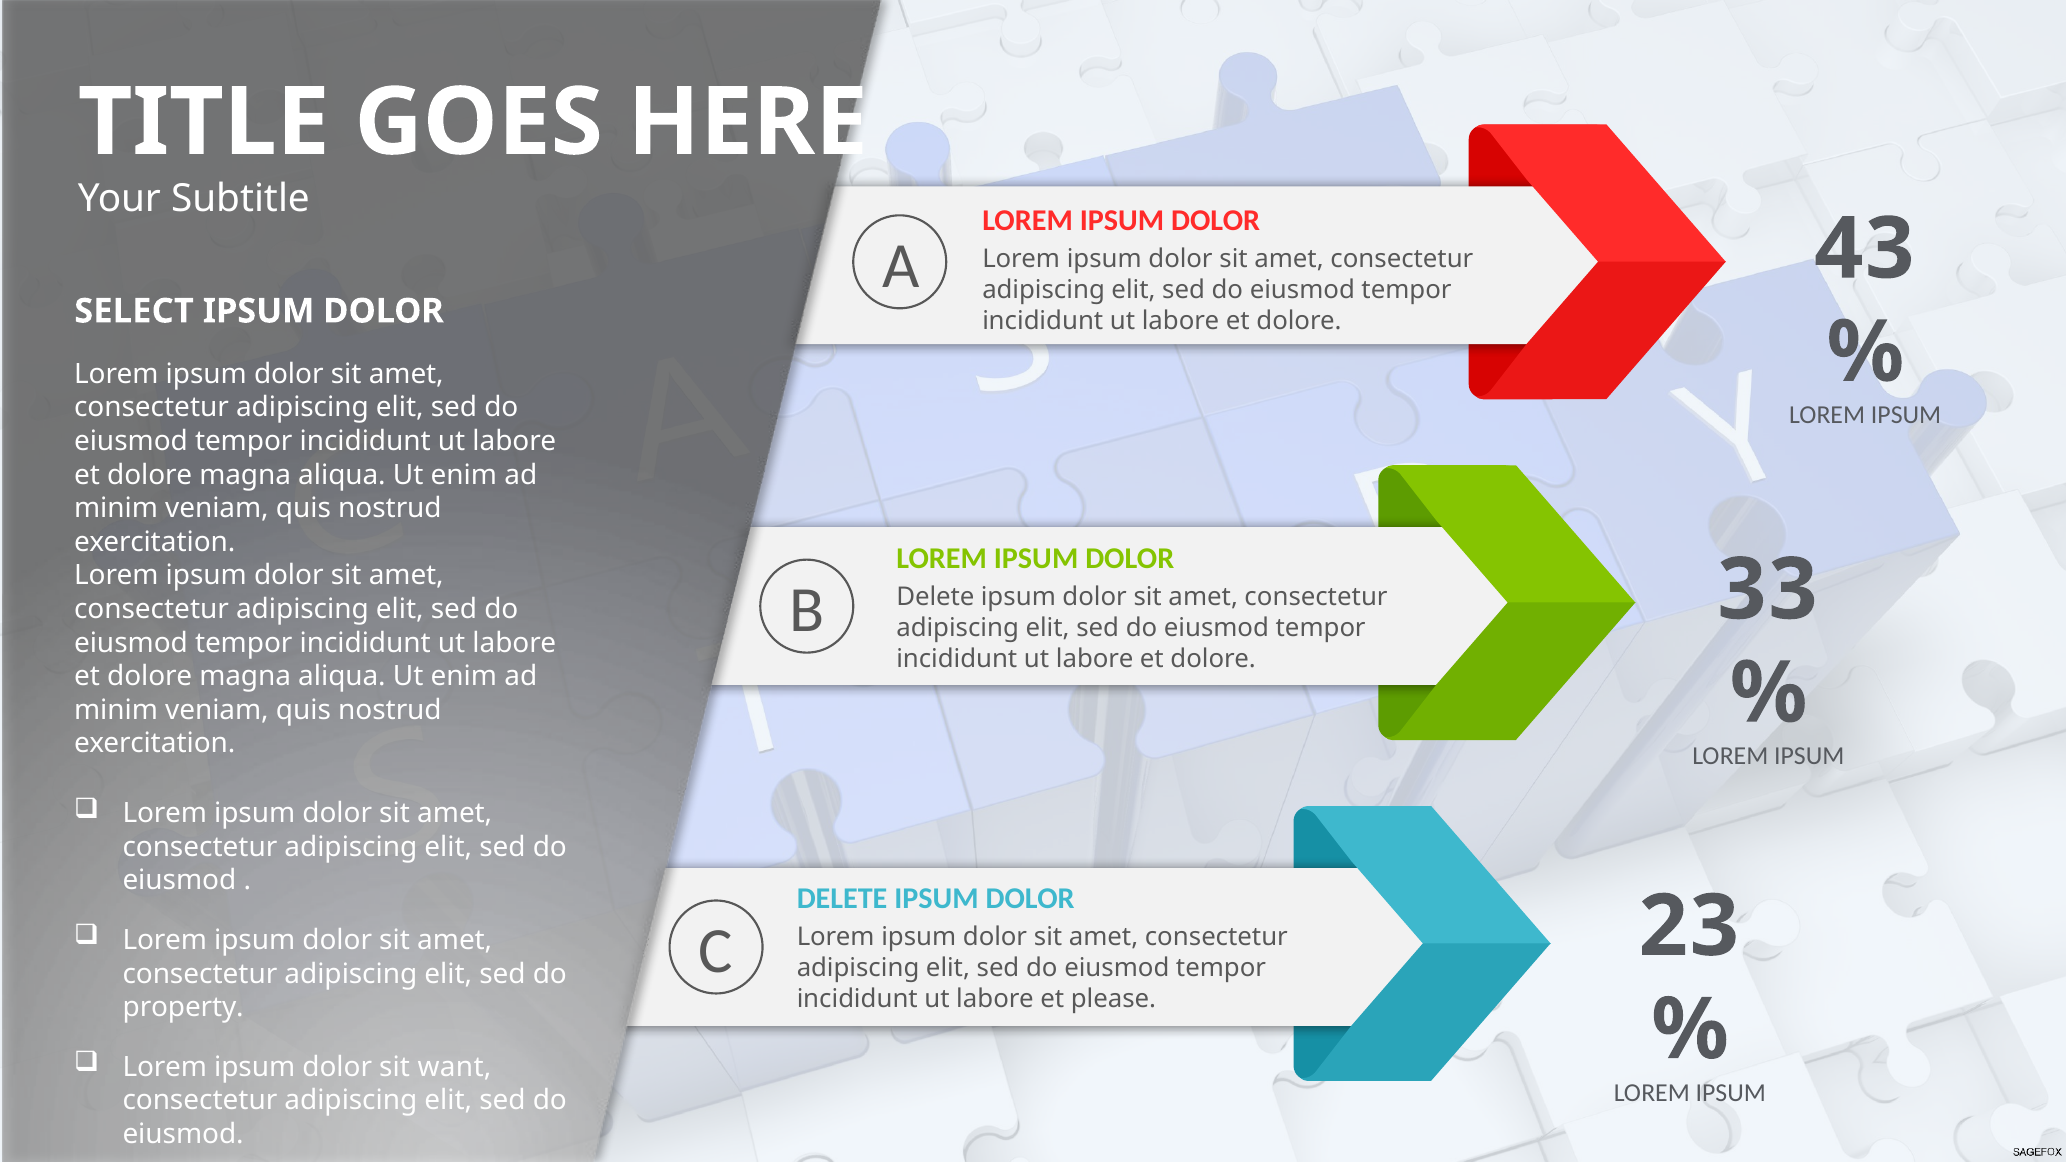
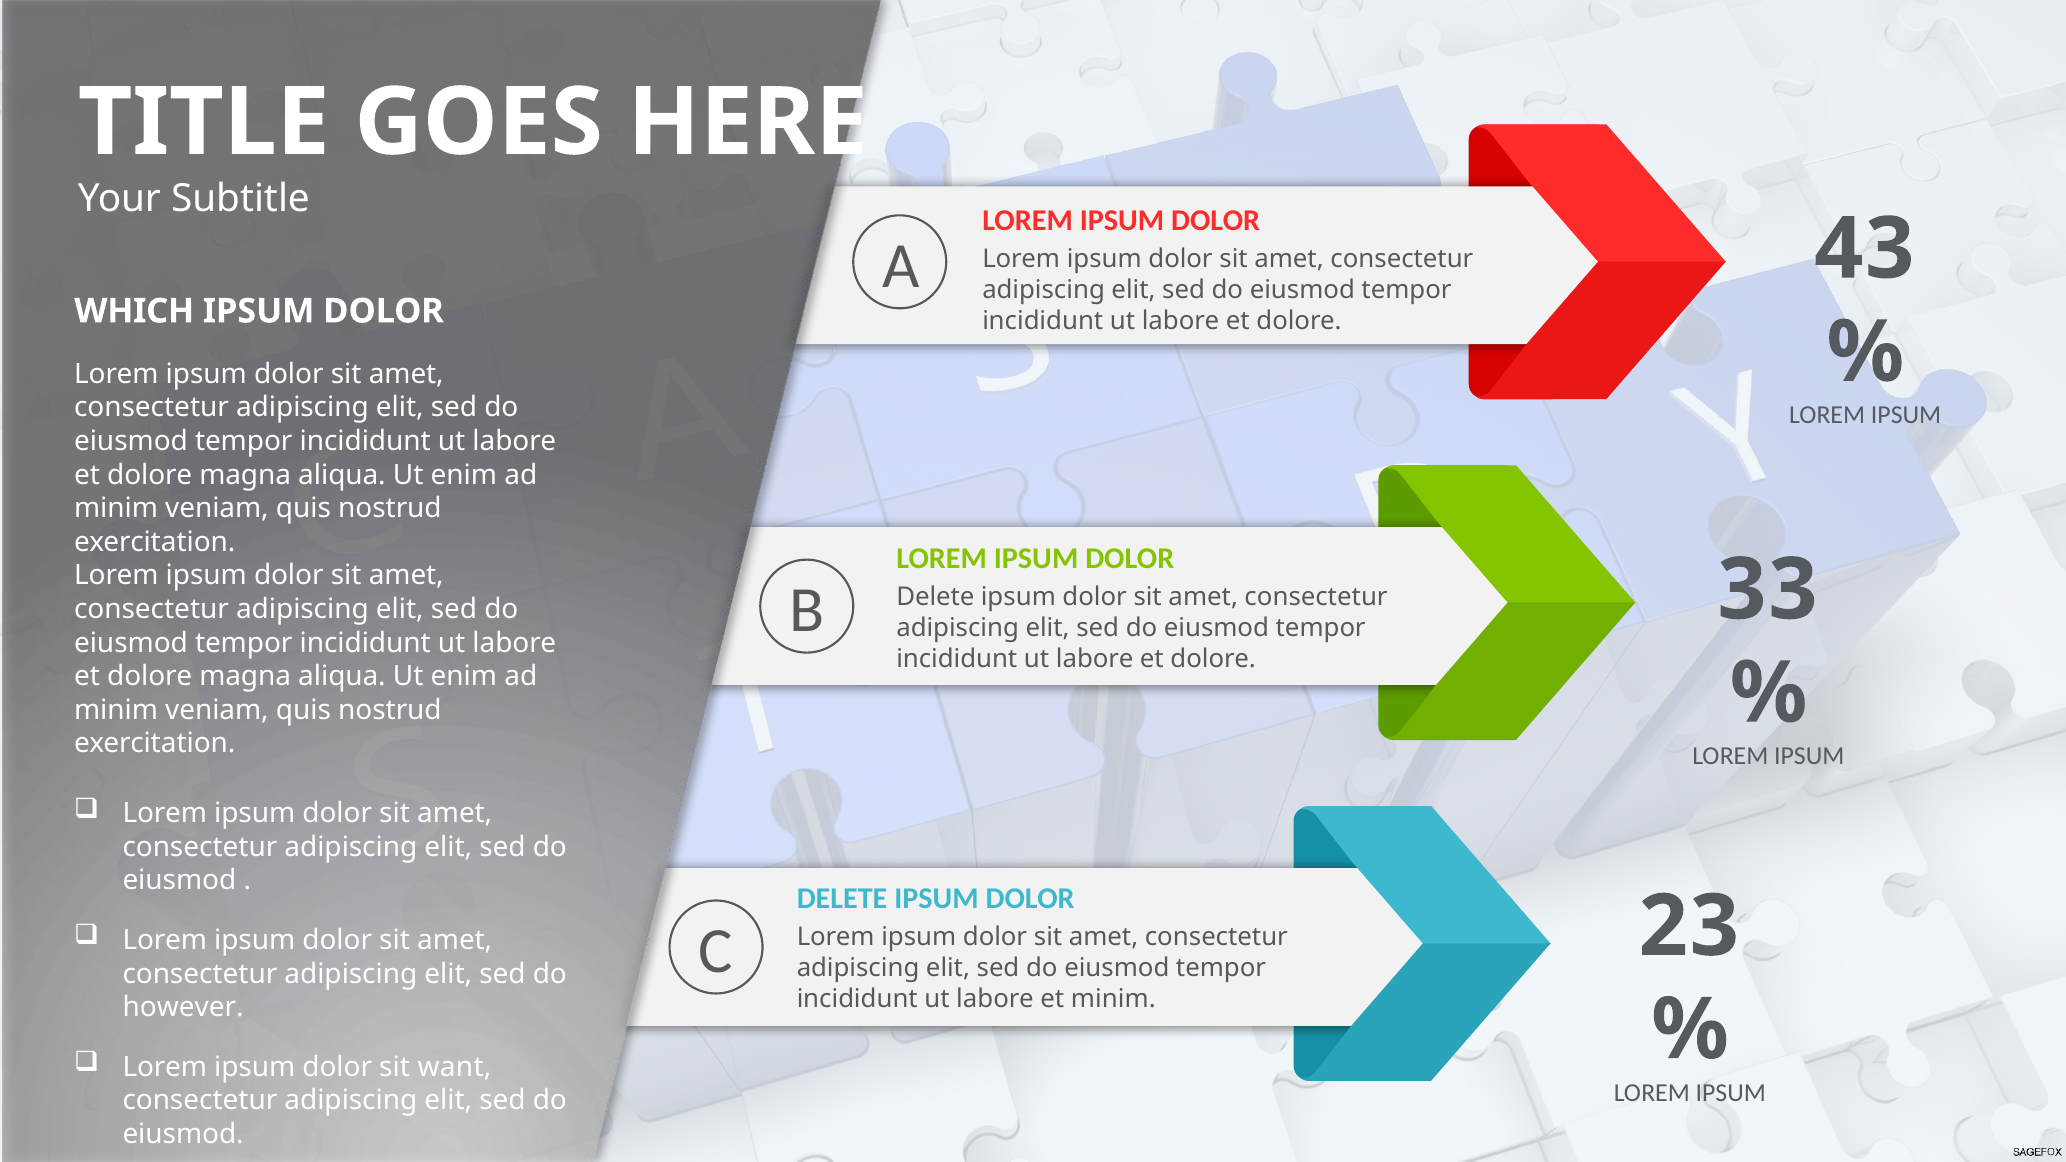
SELECT: SELECT -> WHICH (134, 311)
et please: please -> minim (1113, 999)
property: property -> however (183, 1008)
